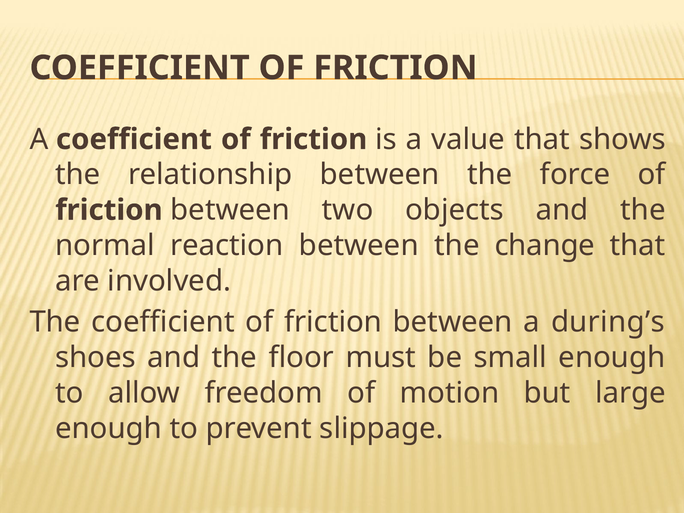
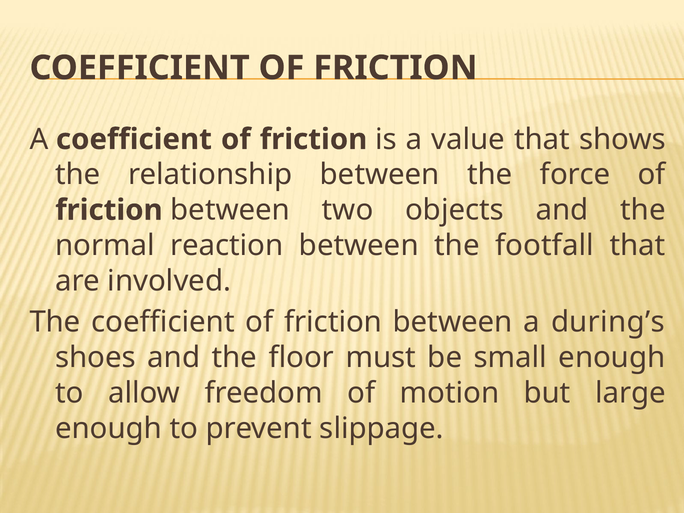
change: change -> footfall (545, 245)
